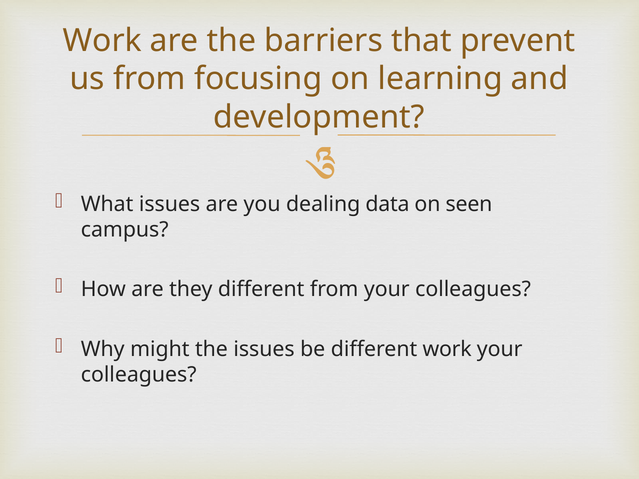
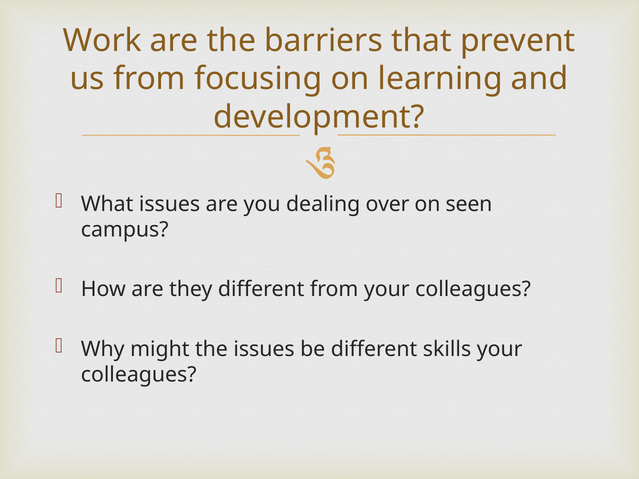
data: data -> over (388, 204)
different work: work -> skills (447, 349)
